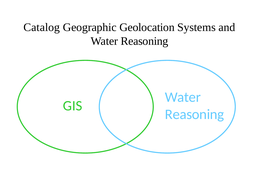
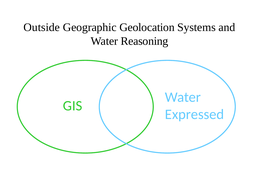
Catalog: Catalog -> Outside (42, 27)
Reasoning: Reasoning -> Expressed (195, 115)
